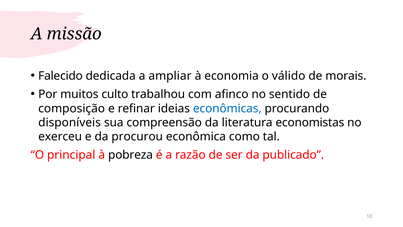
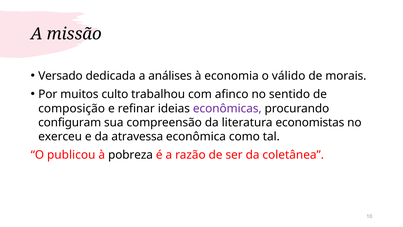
Falecido: Falecido -> Versado (60, 76)
ampliar: ampliar -> análises (170, 76)
econômicas colour: blue -> purple (227, 108)
disponíveis: disponíveis -> configuram (70, 122)
procurou: procurou -> atravessa (137, 137)
principal: principal -> publicou (71, 155)
publicado: publicado -> coletânea (293, 155)
